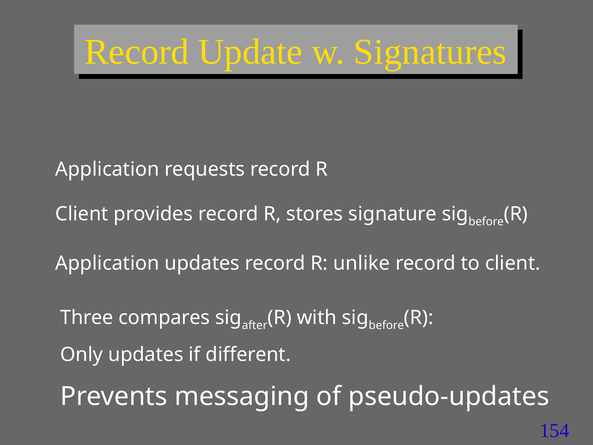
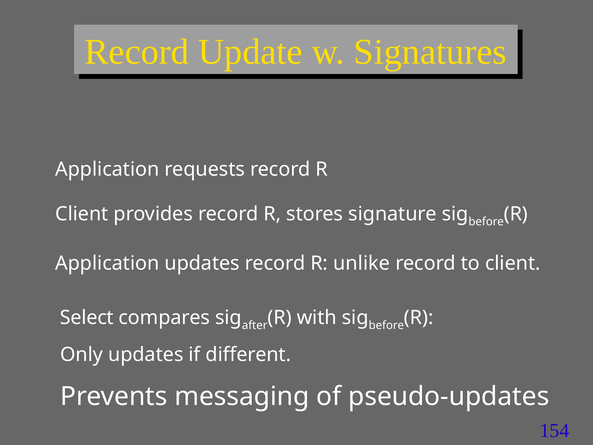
Three: Three -> Select (87, 318)
